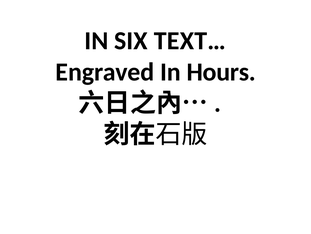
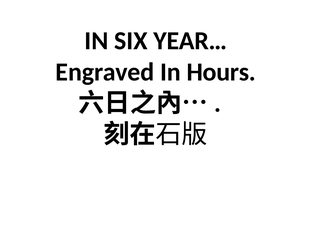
TEXT…: TEXT… -> YEAR… (190, 41)
